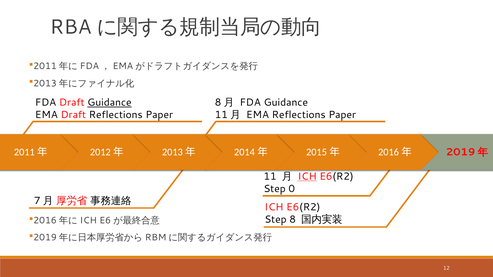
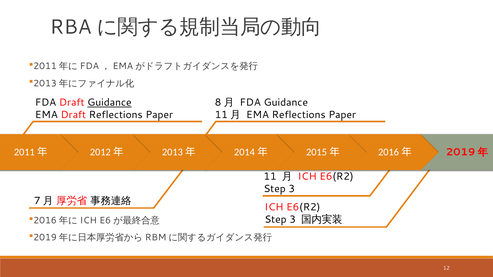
ICH underline: present -> none (307, 177)
0: 0 -> 3 (292, 189)
8: 8 -> 3 (293, 220)
